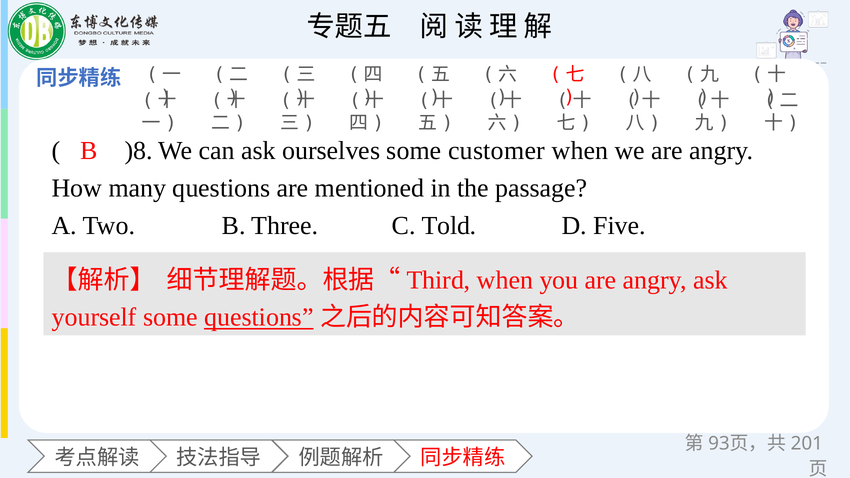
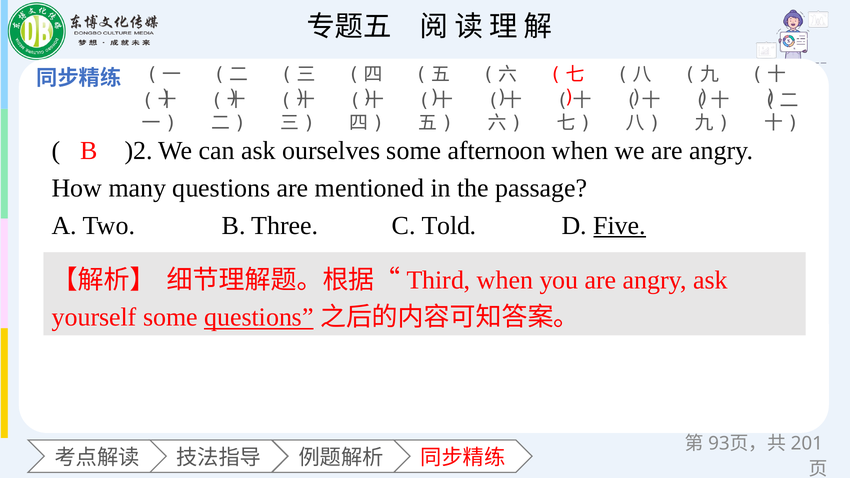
)8: )8 -> )2 (139, 151)
customer: customer -> afternoon (497, 151)
Five underline: none -> present (620, 226)
